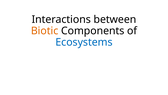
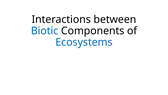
Biotic colour: orange -> blue (45, 31)
